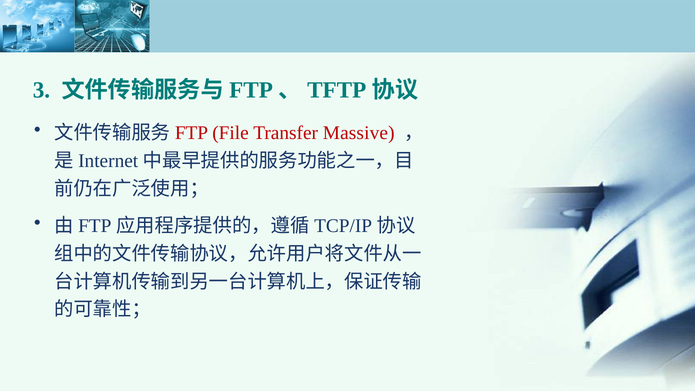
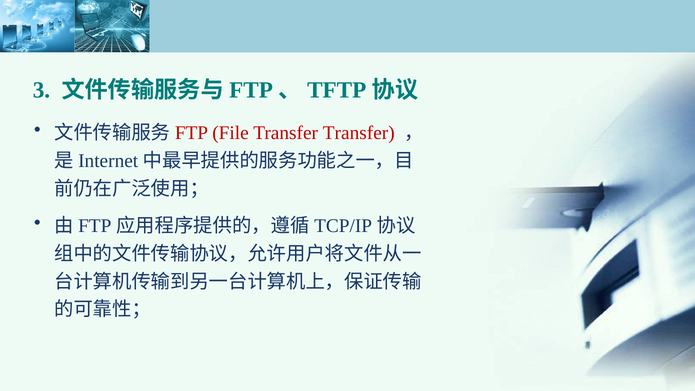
Transfer Massive: Massive -> Transfer (359, 133)
